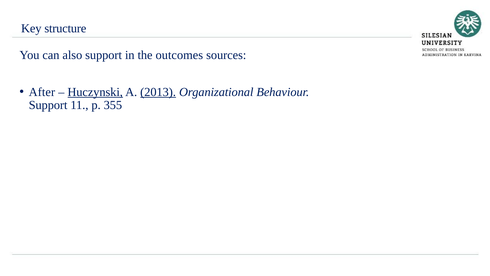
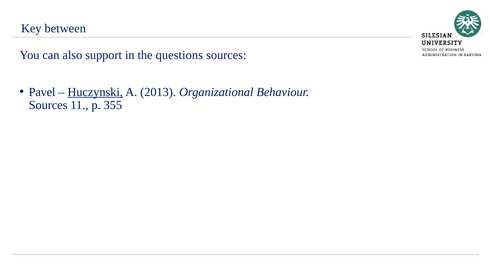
structure: structure -> between (65, 28)
outcomes: outcomes -> questions (179, 55)
After: After -> Pavel (42, 92)
2013 underline: present -> none (158, 92)
Support: Support -> Sources (48, 105)
